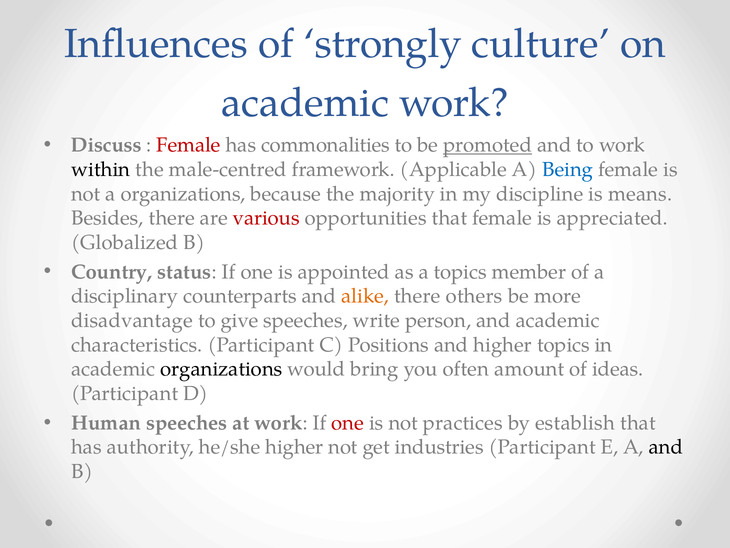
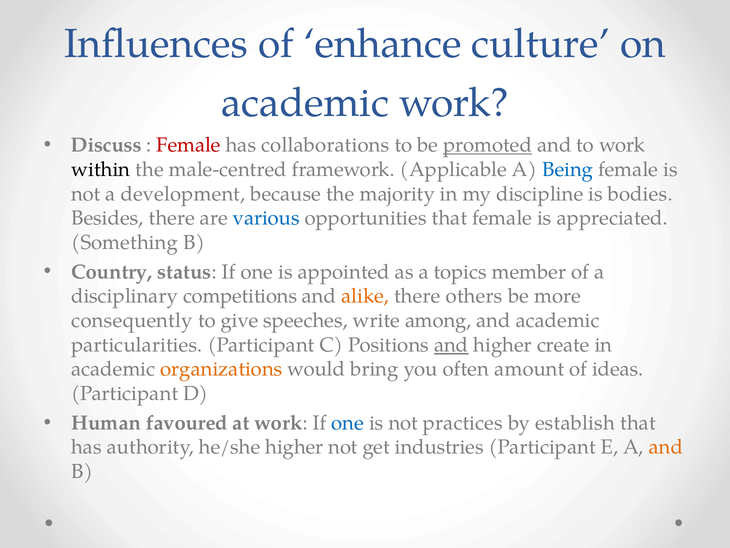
strongly: strongly -> enhance (383, 44)
commonalities: commonalities -> collaborations (325, 145)
a organizations: organizations -> development (183, 194)
means: means -> bodies (640, 194)
various colour: red -> blue (266, 218)
Globalized: Globalized -> Something (125, 242)
counterparts: counterparts -> competitions (240, 296)
disadvantage: disadvantage -> consequently (132, 320)
person: person -> among (438, 320)
characteristics: characteristics -> particularities (137, 345)
and underline: none -> present (451, 345)
higher topics: topics -> create (563, 345)
organizations colour: black -> orange (221, 369)
Human speeches: speeches -> favoured (187, 422)
one colour: red -> blue (348, 422)
and colour: black -> orange (666, 447)
